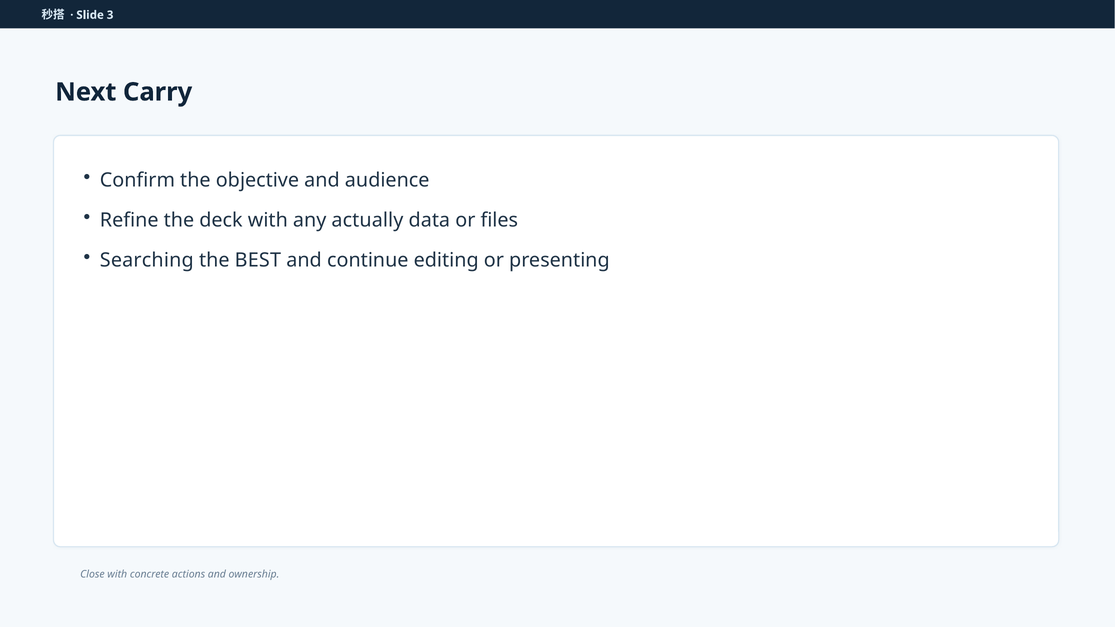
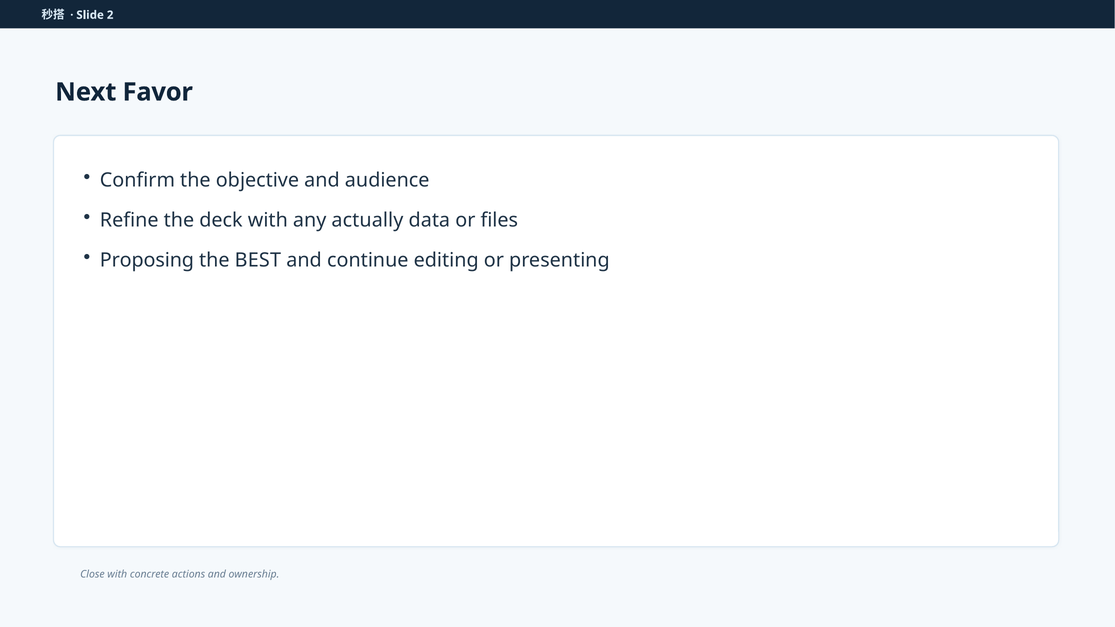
3: 3 -> 2 (110, 15)
Carry: Carry -> Favor (158, 92)
Searching: Searching -> Proposing (147, 260)
